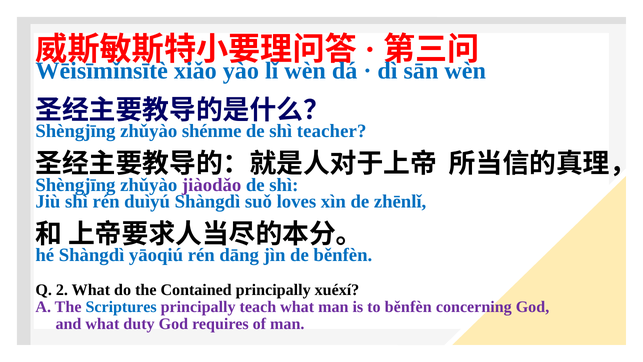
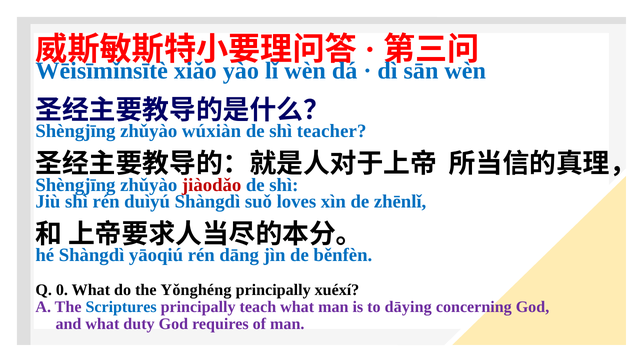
shénme: shénme -> wúxiàn (212, 131)
jiàodǎo colour: purple -> red (212, 185)
2: 2 -> 0 (62, 290)
Contained: Contained -> Yǒnghéng (196, 290)
to běnfèn: běnfèn -> dāying (408, 307)
